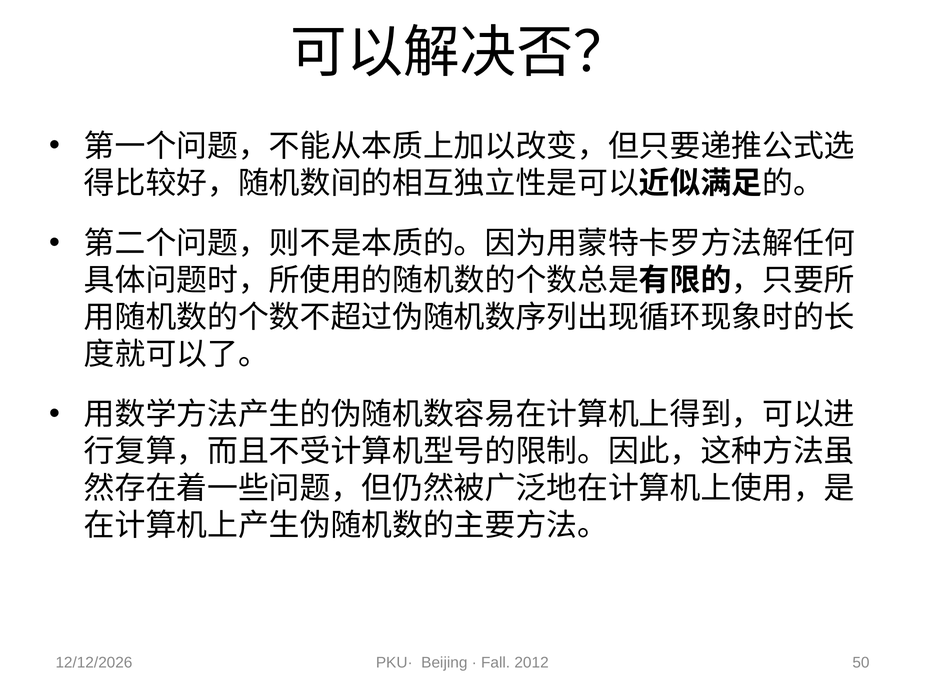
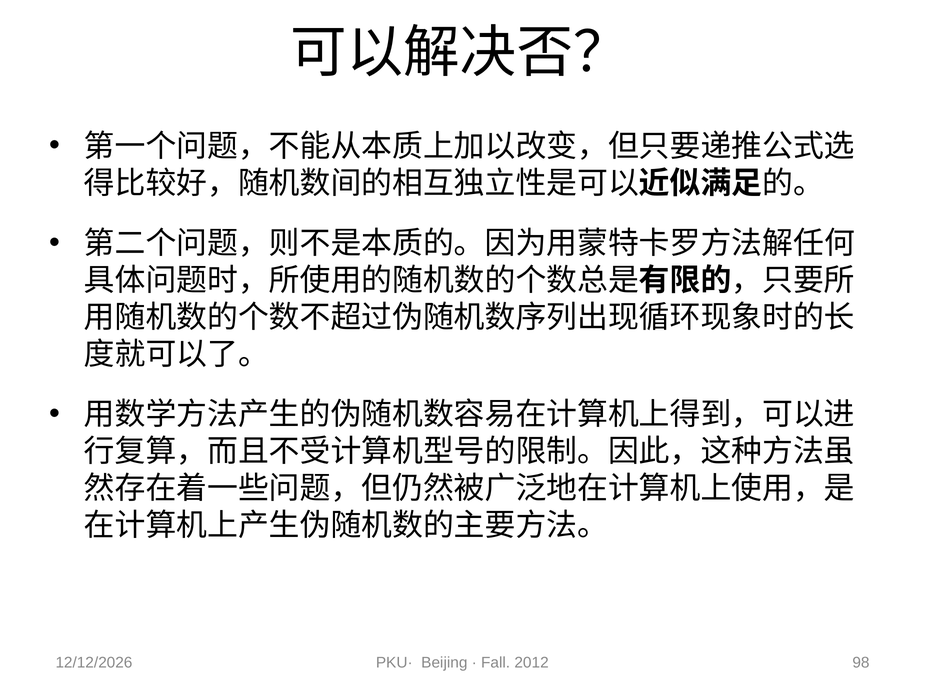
50: 50 -> 98 (861, 663)
